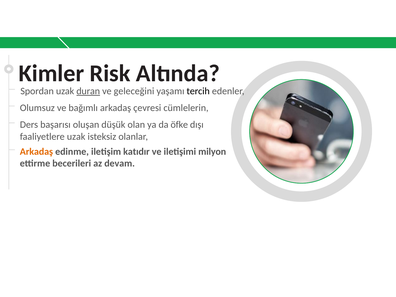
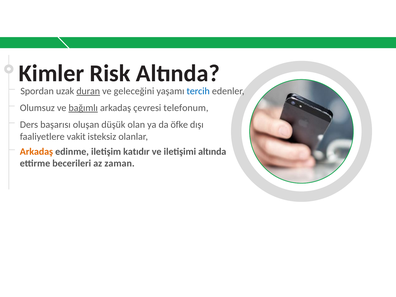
tercih colour: black -> blue (198, 91)
bağımlı underline: none -> present (83, 108)
cümlelerin: cümlelerin -> telefonum (186, 108)
faaliyetlere uzak: uzak -> vakit (76, 137)
iletişimi milyon: milyon -> altında (212, 152)
devam: devam -> zaman (120, 163)
